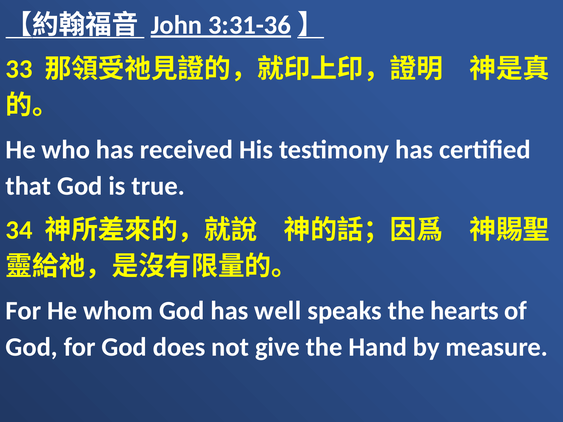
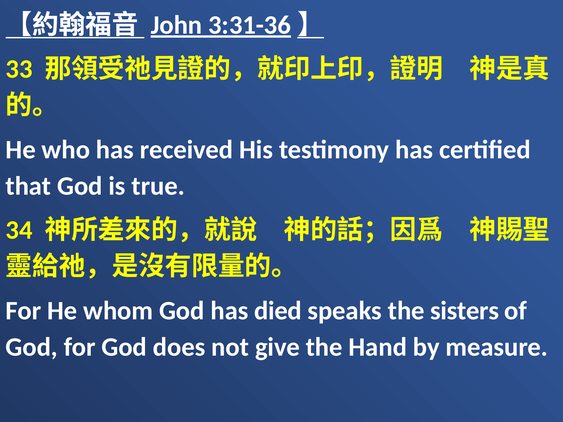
well: well -> died (278, 311)
hearts: hearts -> sisters (465, 311)
